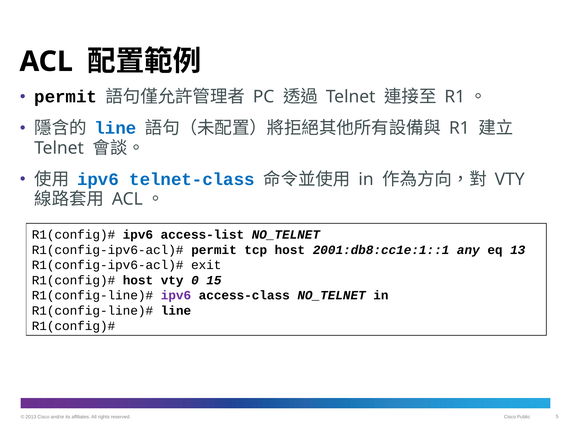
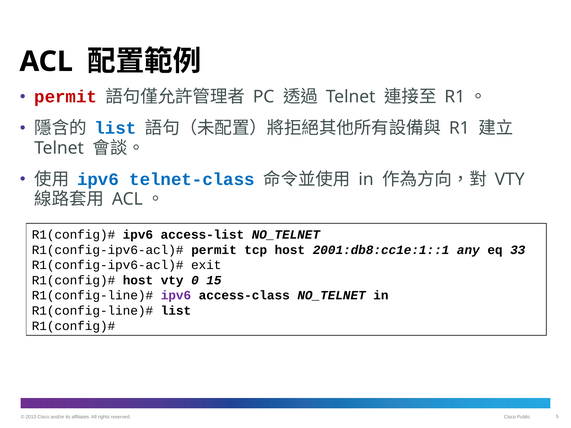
permit colour: black -> red (66, 97)
line: line -> list (115, 128)
13: 13 -> 33 (518, 250)
line: line -> list (176, 311)
